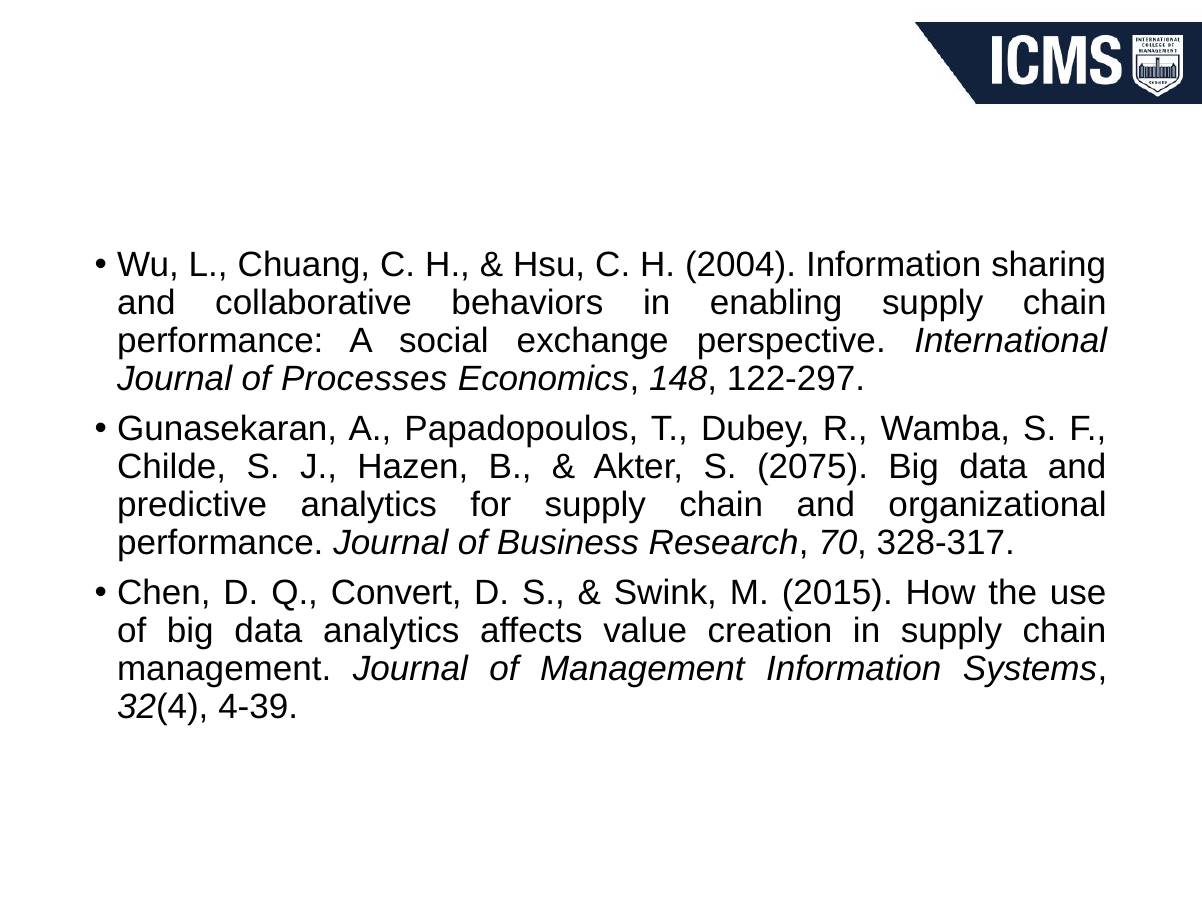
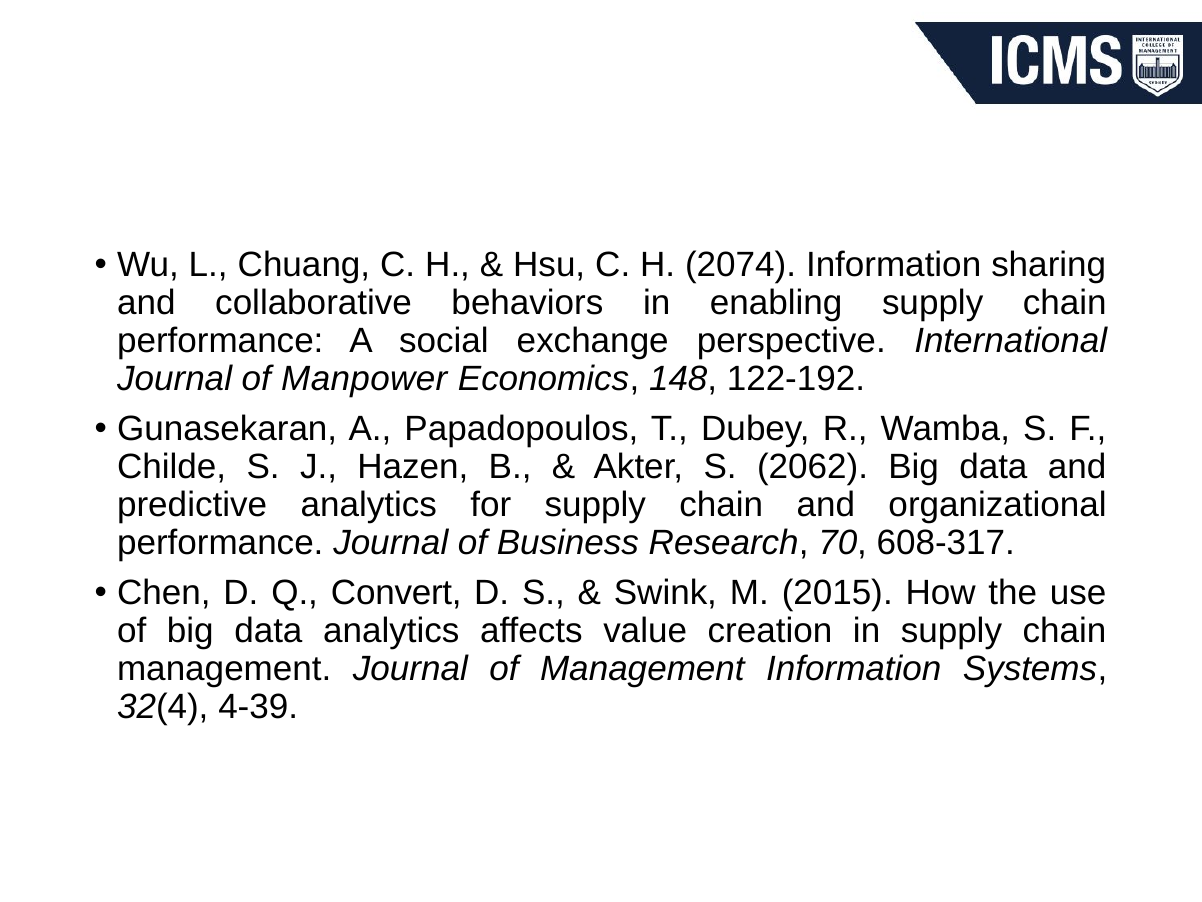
2004: 2004 -> 2074 (741, 265)
Processes: Processes -> Manpower (364, 378)
122-297: 122-297 -> 122-192 (796, 378)
2075: 2075 -> 2062 (813, 467)
328-317: 328-317 -> 608-317 (946, 542)
